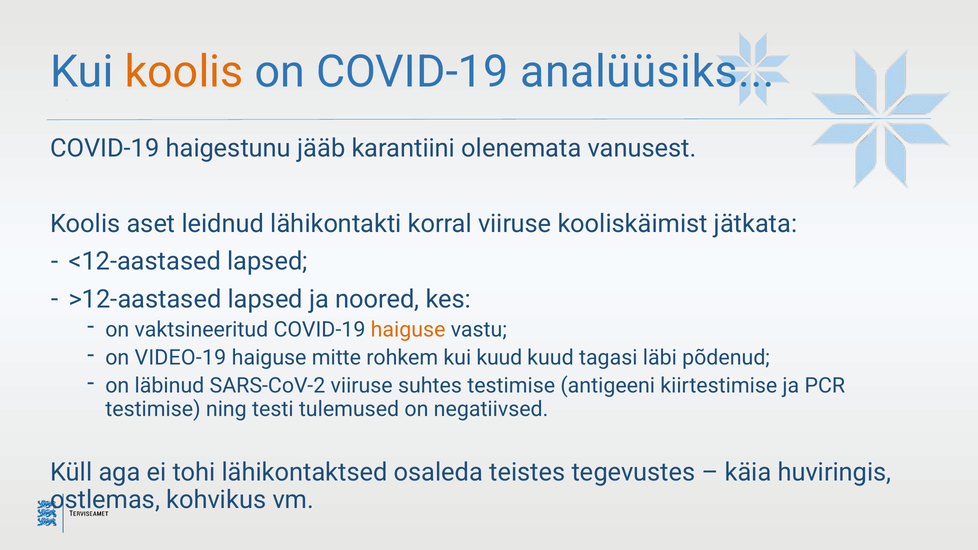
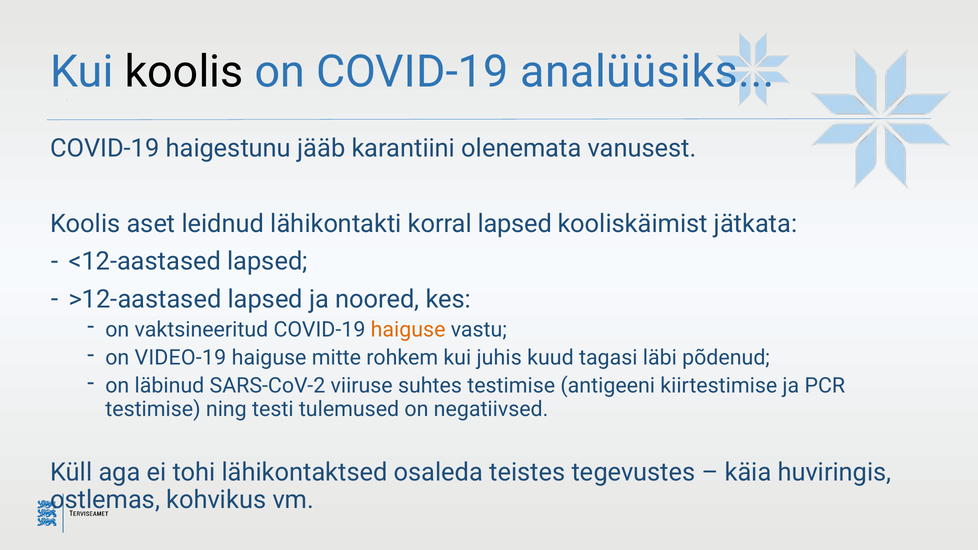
koolis colour: orange -> black (184, 72)
korral viiruse: viiruse -> lapsed (515, 224)
kui kuud: kuud -> juhis (499, 358)
